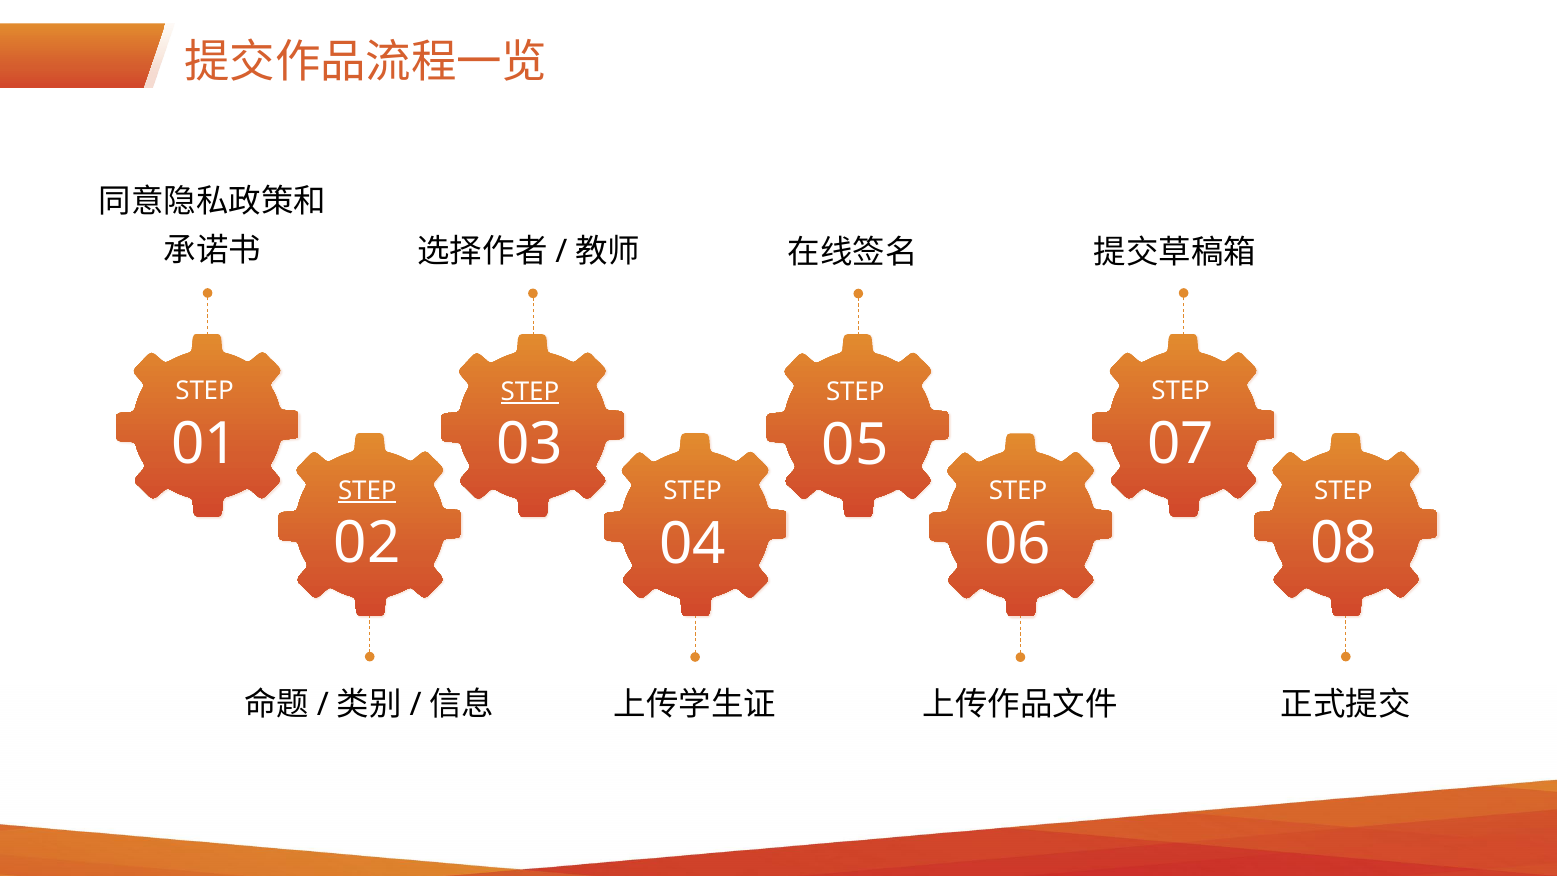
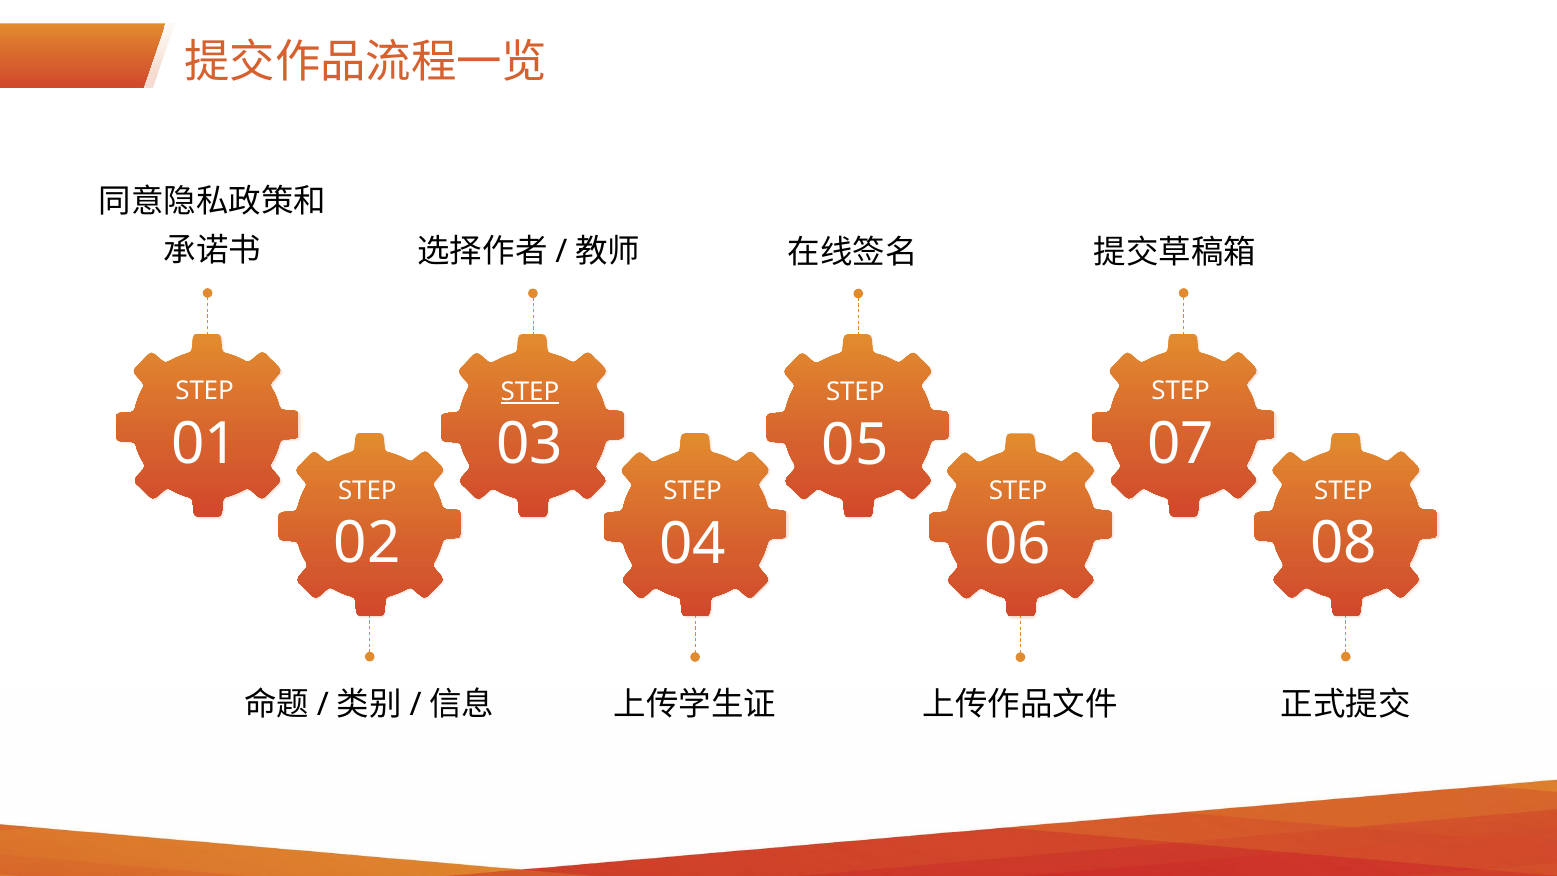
STEP underline: present -> none (367, 490)
